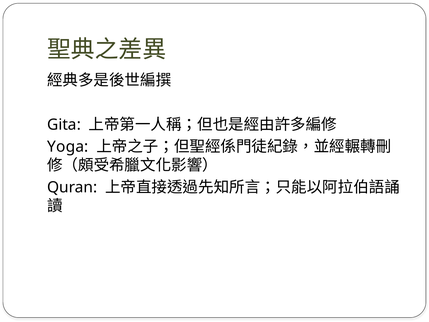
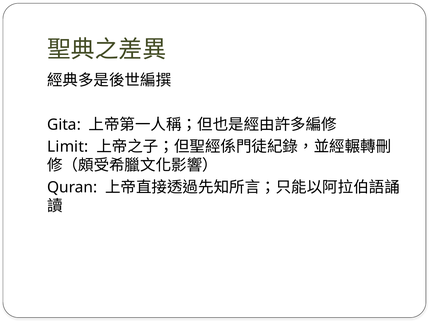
Yoga: Yoga -> Limit (68, 147)
